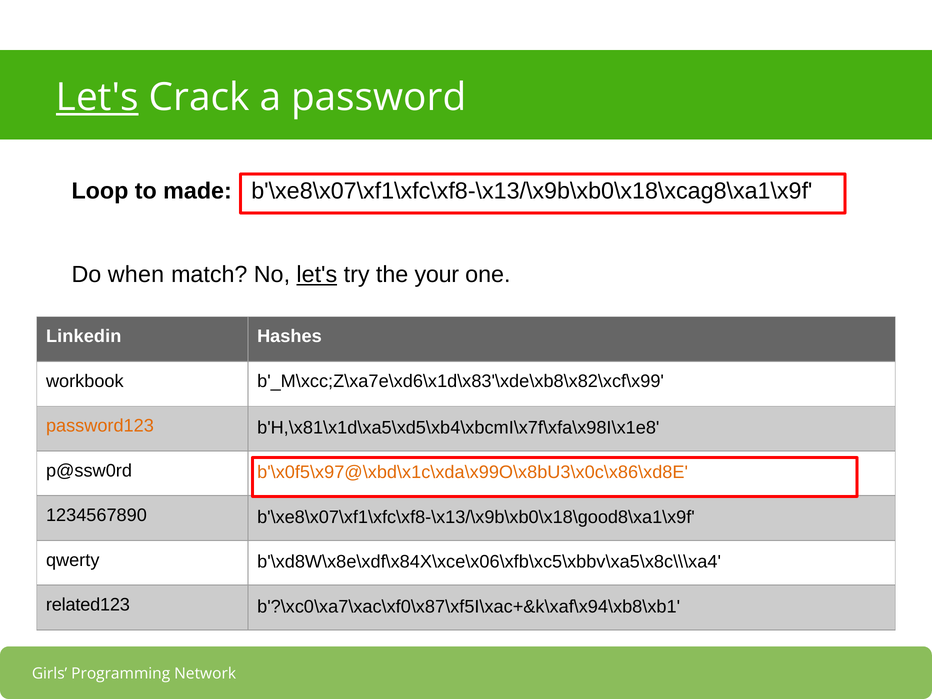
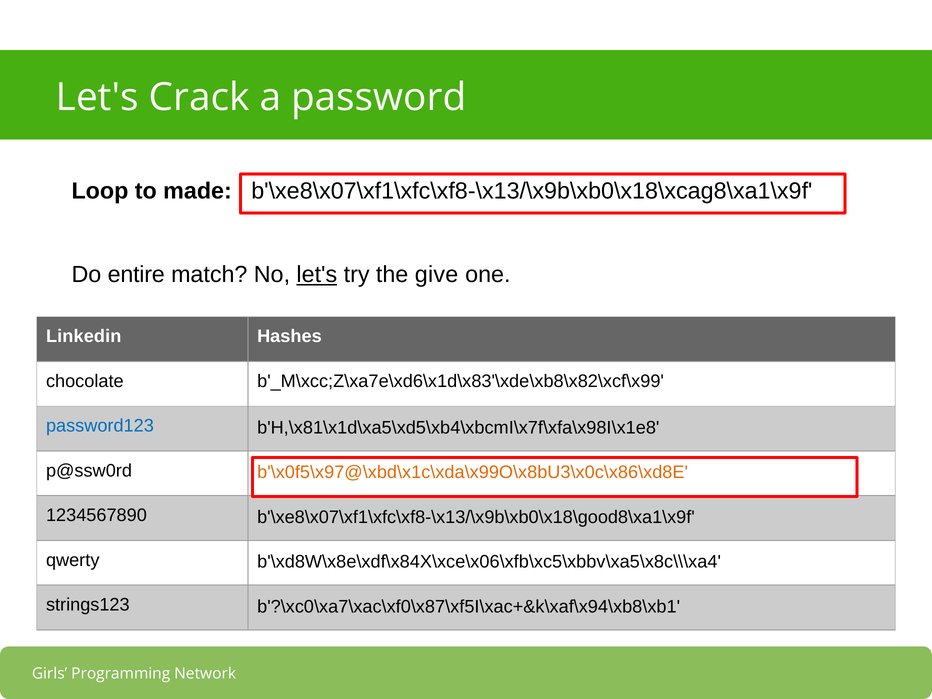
Let's underline: present -> none (97, 97)
when: when -> entire (136, 275)
your: your -> give (437, 275)
workbook: workbook -> chocolate (85, 381)
password123 colour: orange -> blue (100, 426)
related123: related123 -> strings123 (88, 605)
